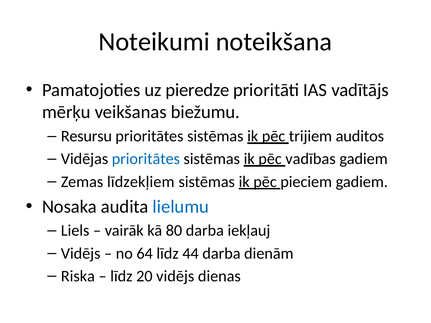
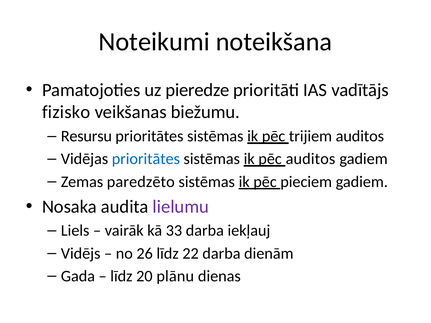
mērķu: mērķu -> fizisko (66, 112)
pēc vadības: vadības -> auditos (310, 159)
līdzekļiem: līdzekļiem -> paredzēto (141, 182)
lielumu colour: blue -> purple (181, 207)
80: 80 -> 33 (174, 231)
64: 64 -> 26 (145, 254)
44: 44 -> 22 (191, 254)
Riska: Riska -> Gada (78, 276)
20 vidējs: vidējs -> plānu (175, 276)
